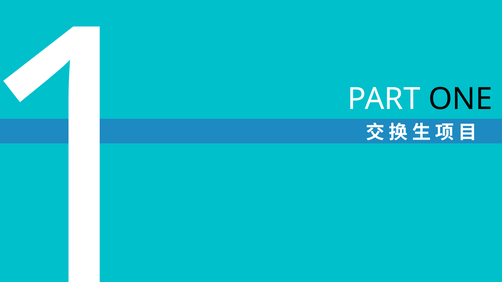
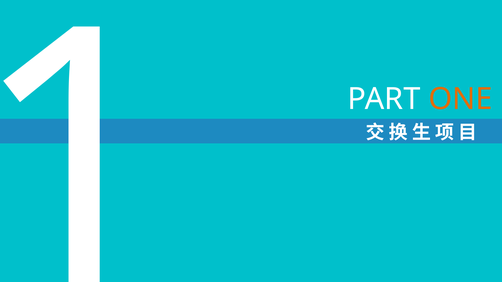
ONE colour: black -> orange (460, 99)
